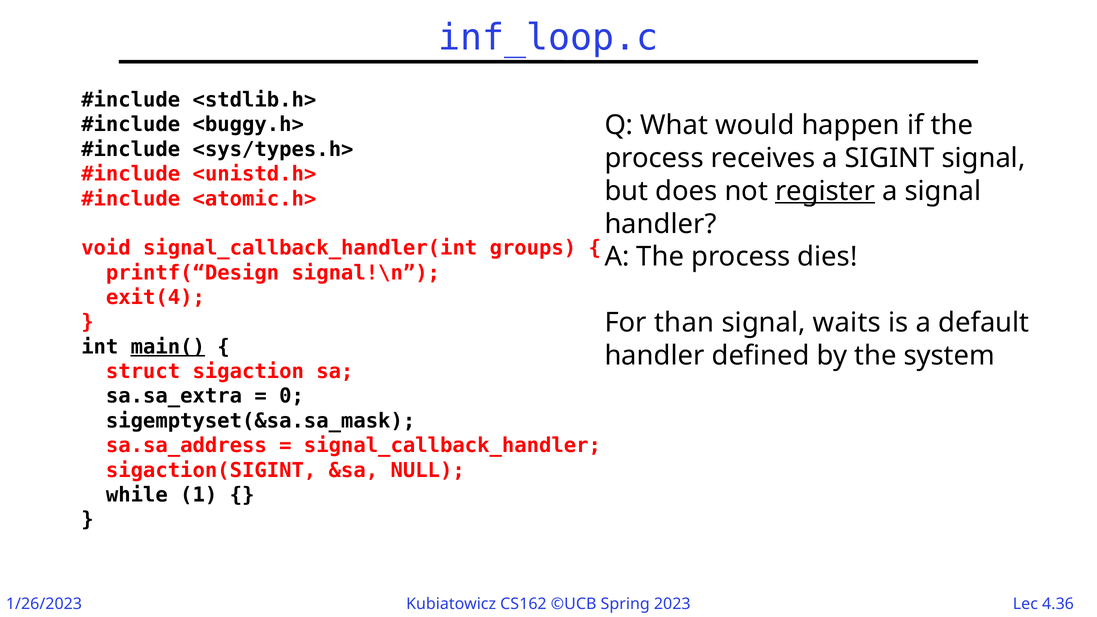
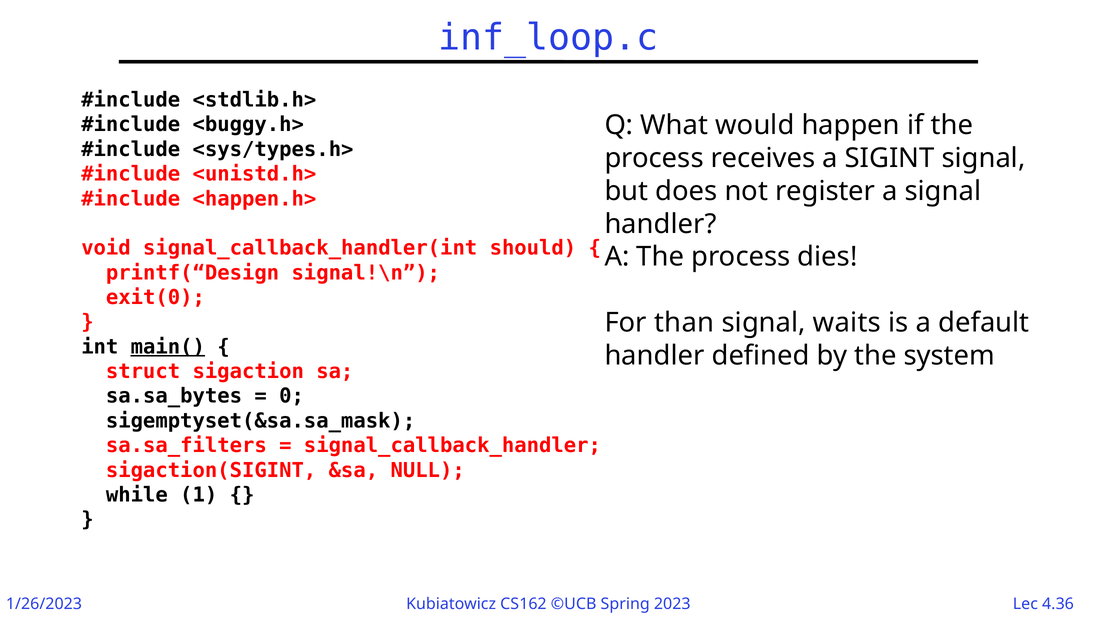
register underline: present -> none (825, 191)
<atomic.h>: <atomic.h> -> <happen.h> (254, 199)
groups: groups -> should (533, 248)
exit(4: exit(4 -> exit(0 (155, 297)
sa.sa_extra: sa.sa_extra -> sa.sa_bytes (174, 396)
sa.sa_address: sa.sa_address -> sa.sa_filters (186, 446)
